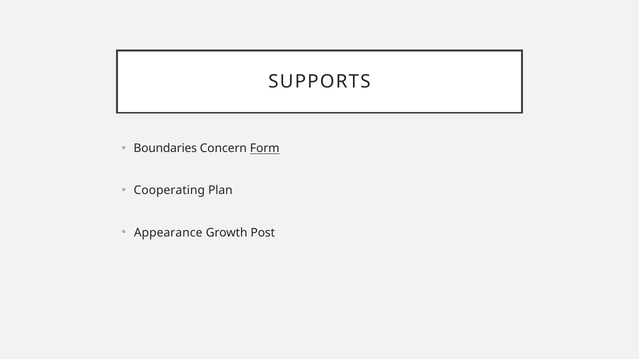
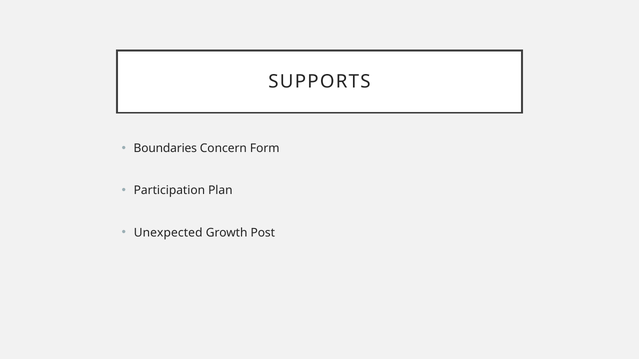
Form underline: present -> none (265, 149)
Cooperating: Cooperating -> Participation (169, 191)
Appearance: Appearance -> Unexpected (168, 233)
